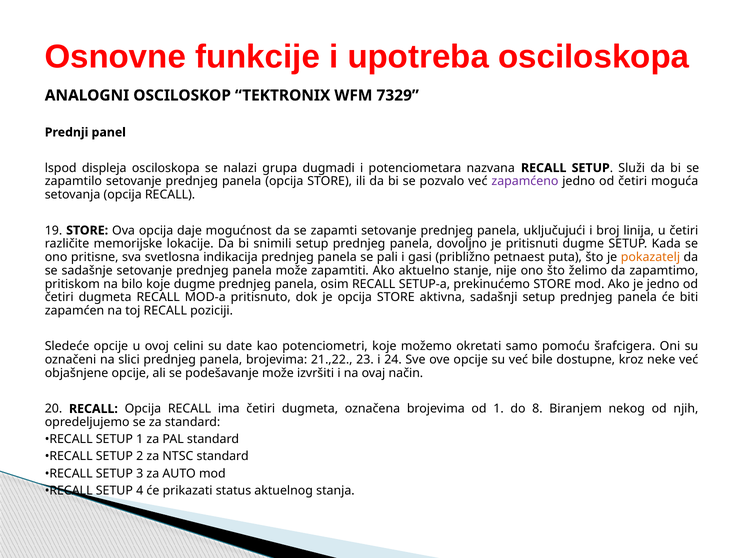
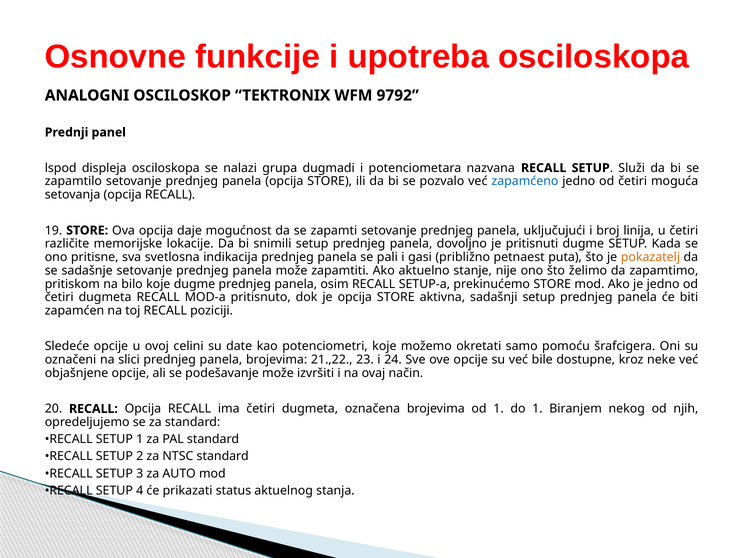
7329: 7329 -> 9792 (398, 95)
zapamćeno colour: purple -> blue (525, 181)
do 8: 8 -> 1 (537, 409)
